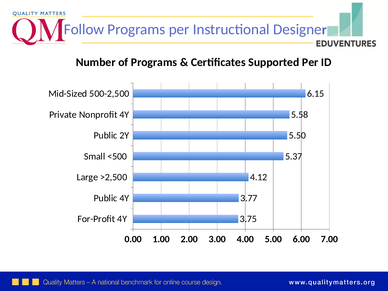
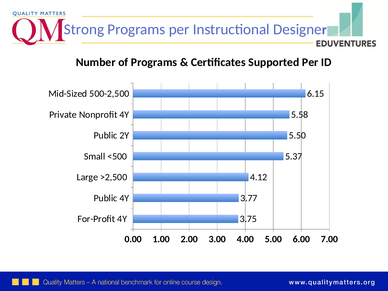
Follow: Follow -> Strong (84, 29)
